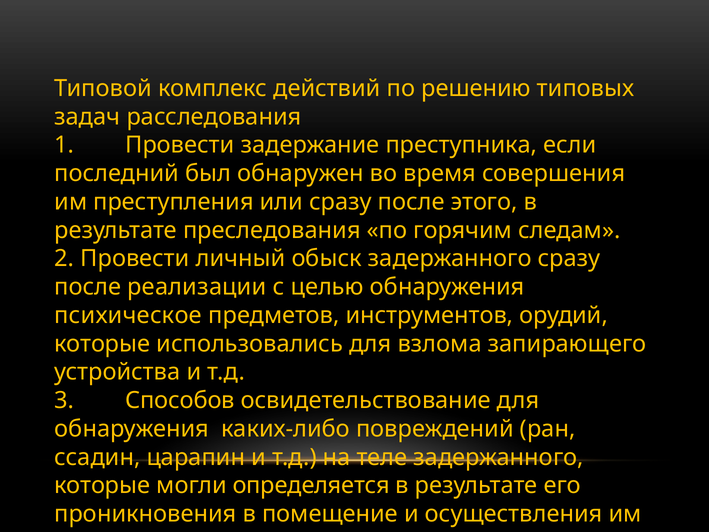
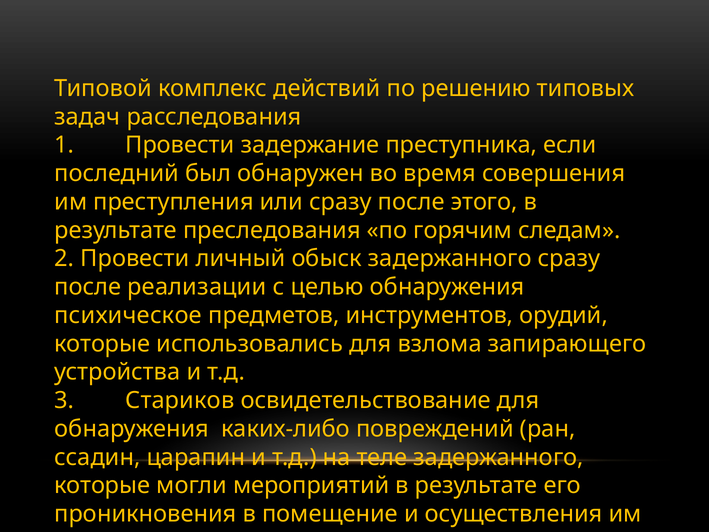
Способов: Способов -> Стариков (180, 400)
определяется: определяется -> мероприятий (311, 485)
